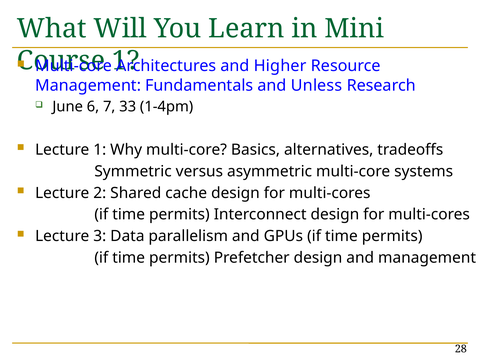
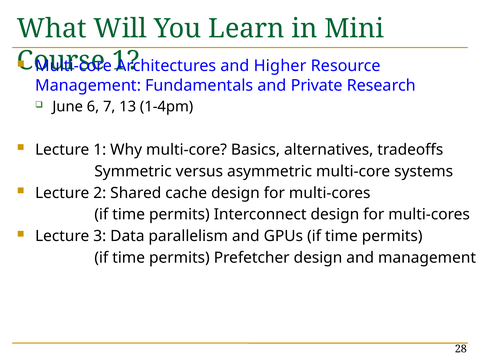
Unless: Unless -> Private (317, 85)
33: 33 -> 13 (128, 107)
